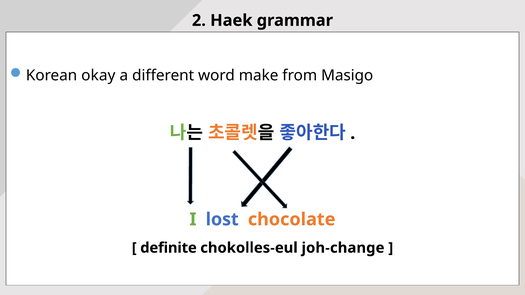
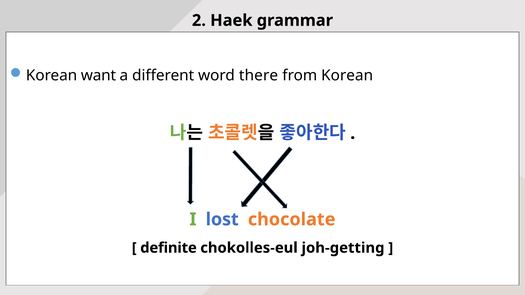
okay: okay -> want (98, 76)
make: make -> there (259, 76)
from Masigo: Masigo -> Korean (347, 76)
joh-change: joh-change -> joh-getting (343, 248)
